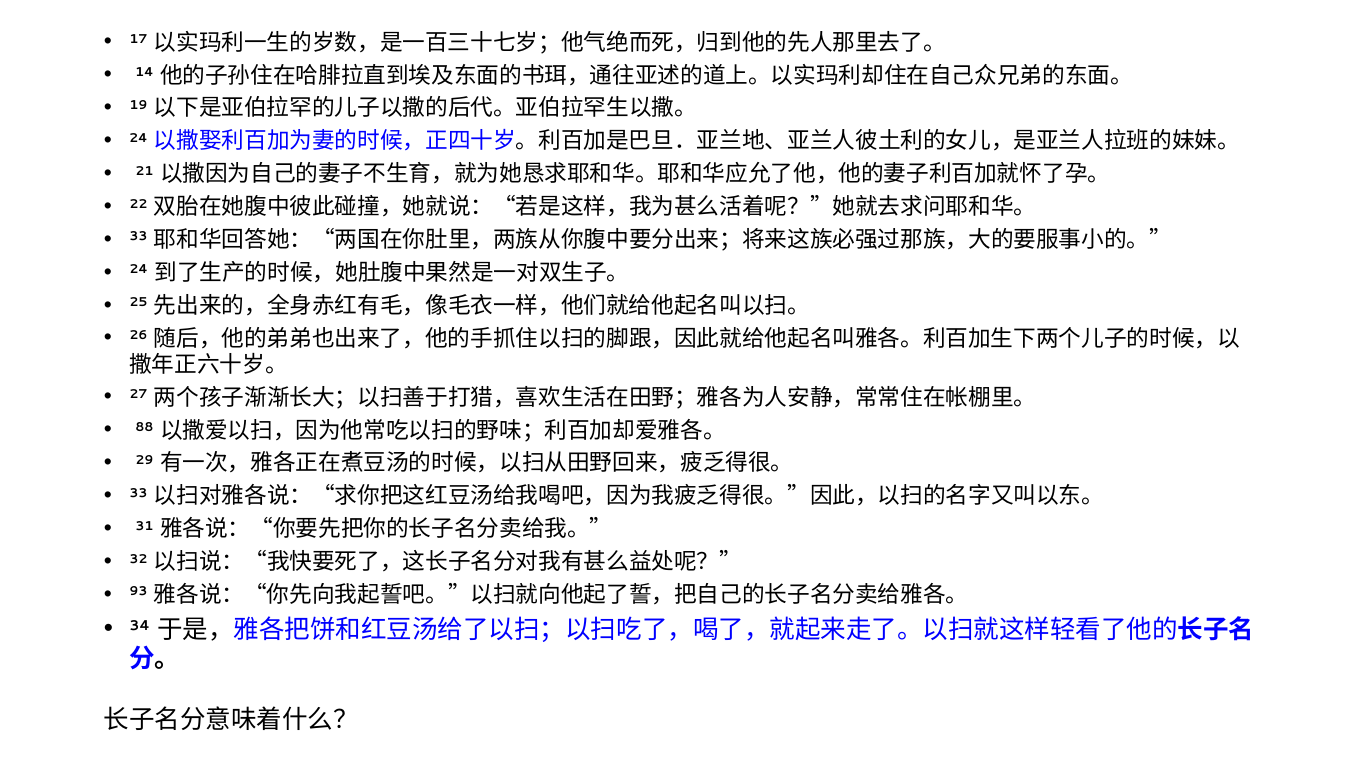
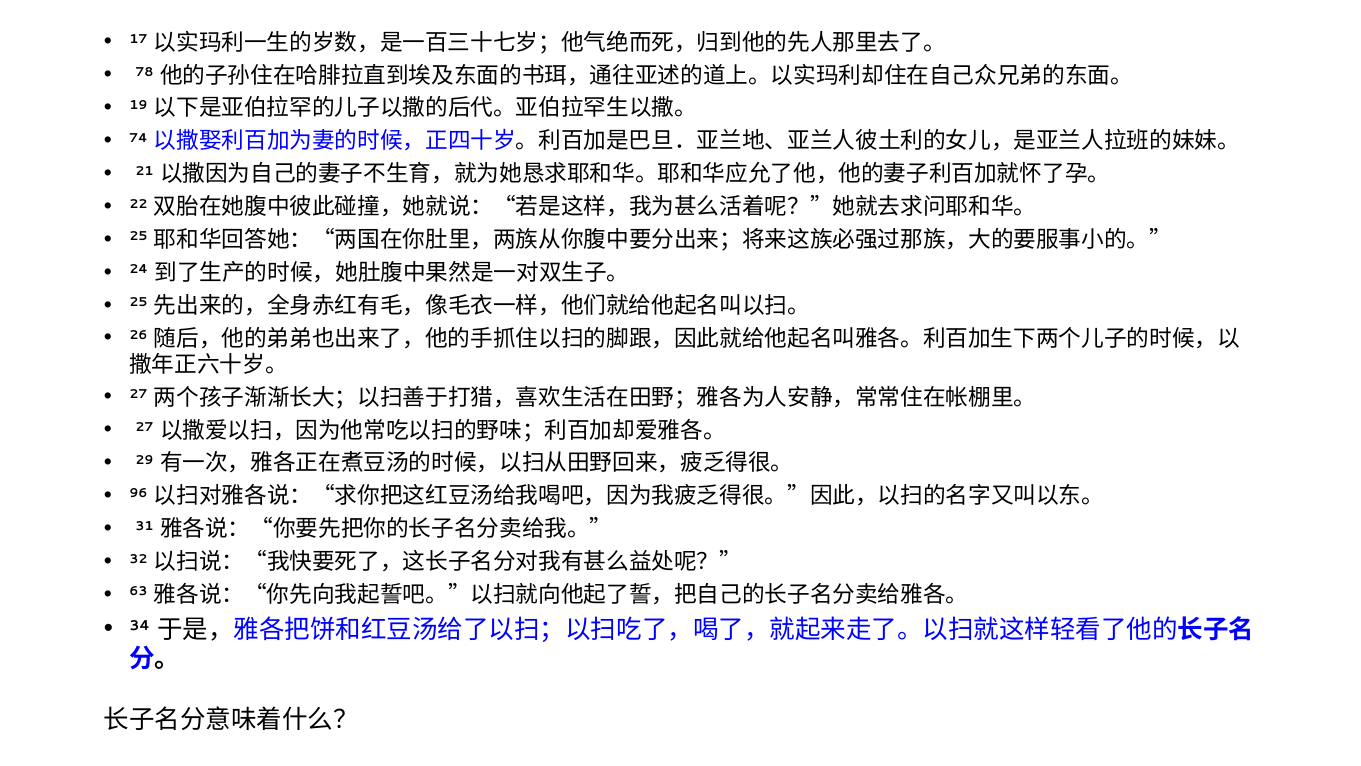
14: 14 -> 78 (144, 72)
24: 24 -> 74 (138, 138)
33: 33 -> 25 (138, 237)
88: 88 -> 27 (144, 427)
33: 33 -> 96 (138, 493)
93: 93 -> 63 (138, 591)
